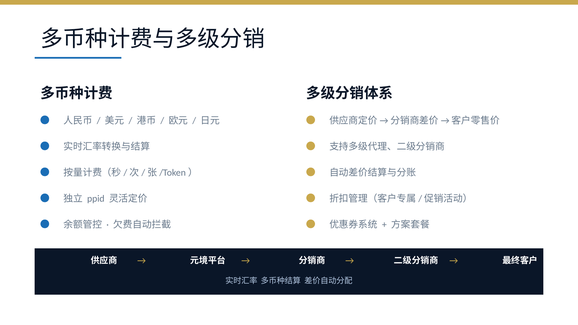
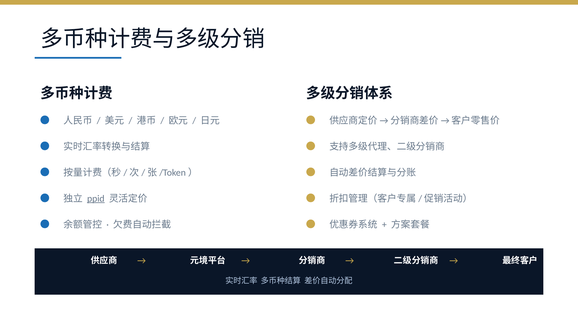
ppid underline: none -> present (96, 199)
